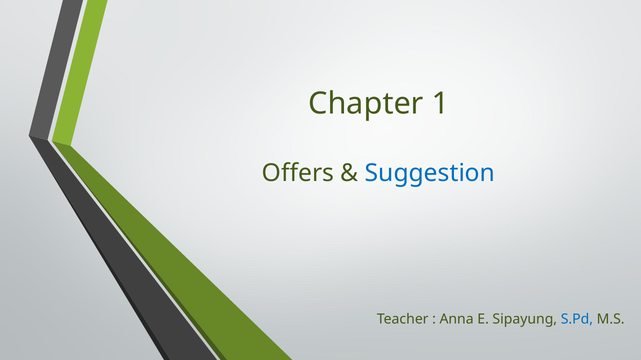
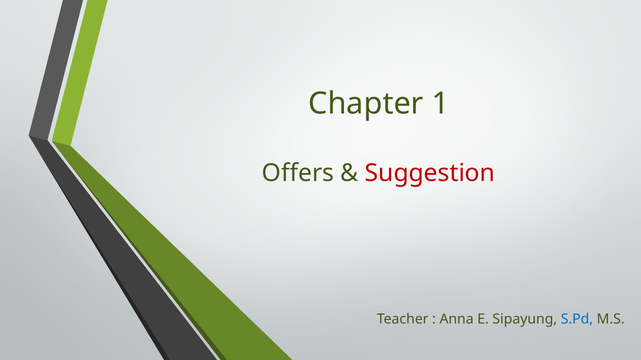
Suggestion colour: blue -> red (430, 173)
